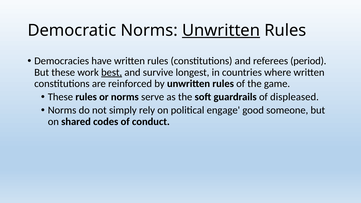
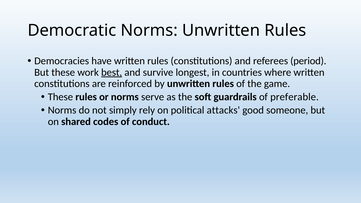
Unwritten underline: present -> none (221, 30)
displeased: displeased -> preferable (294, 97)
engage: engage -> attacks (223, 110)
